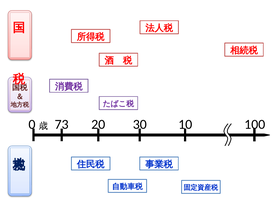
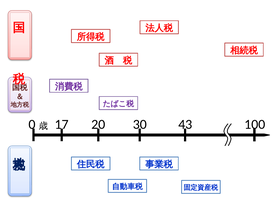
73: 73 -> 17 (62, 125)
10: 10 -> 43 (185, 125)
